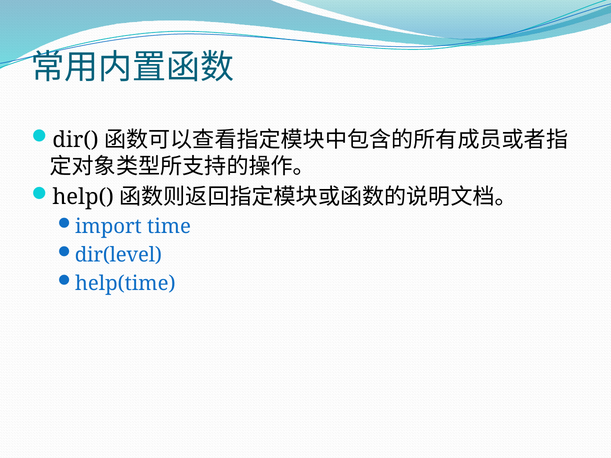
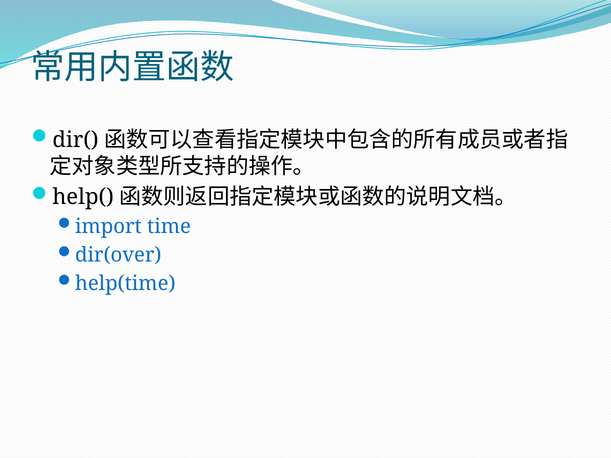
dir(level: dir(level -> dir(over (118, 255)
